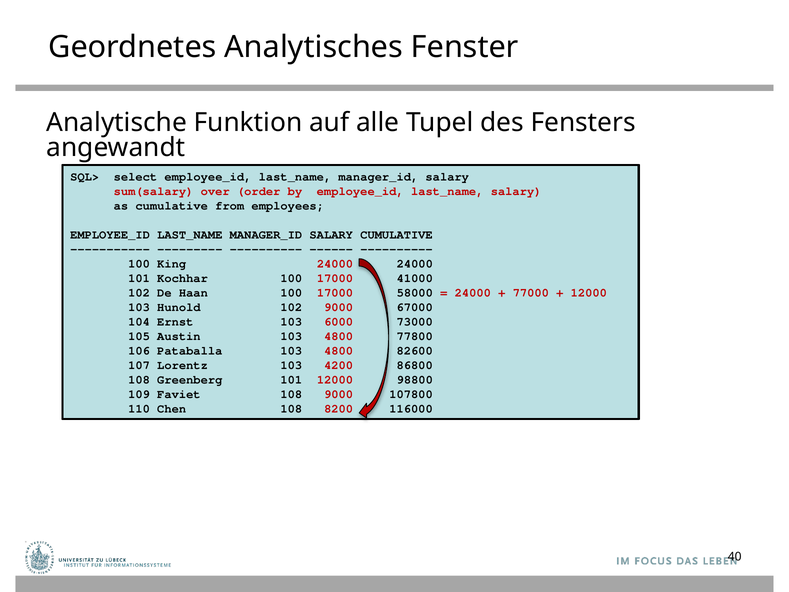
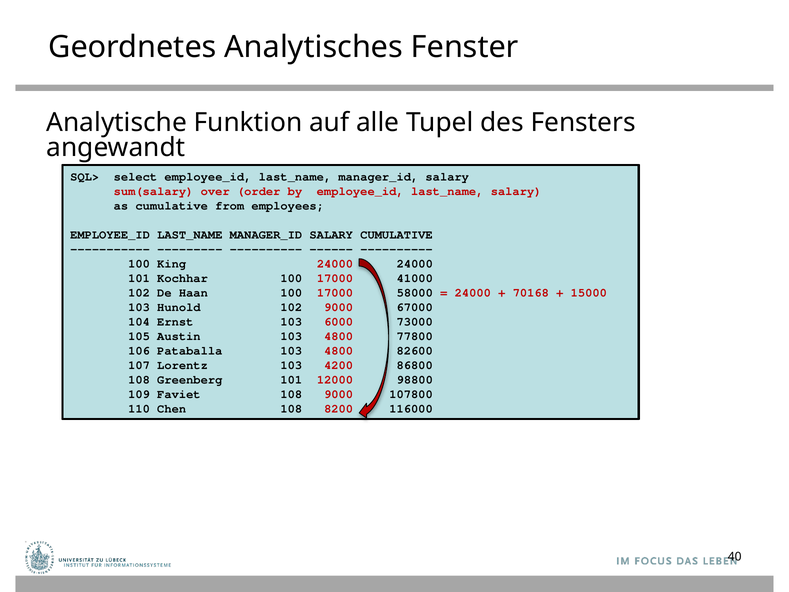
77000: 77000 -> 70168 (531, 293)
12000: 12000 -> 15000 (589, 293)
